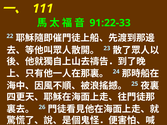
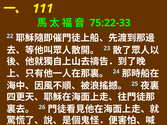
91:22-33: 91:22-33 -> 75:22-33 (110, 23)
